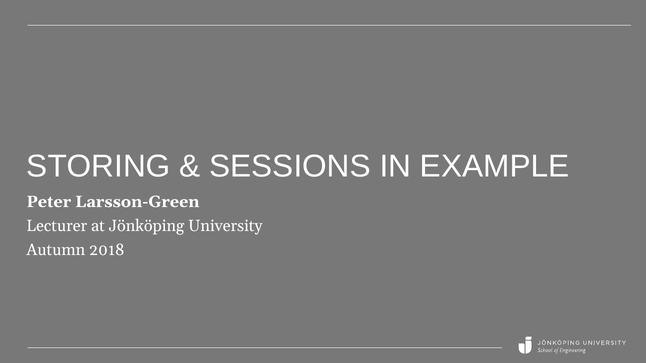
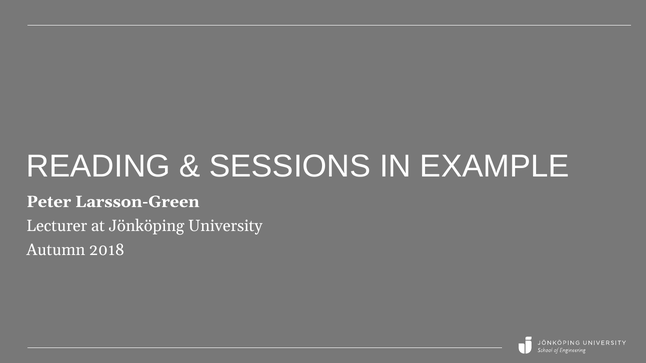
STORING: STORING -> READING (98, 166)
